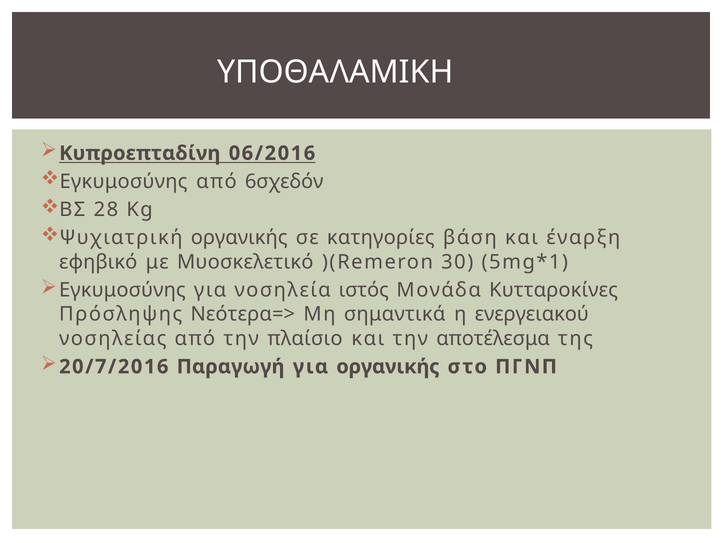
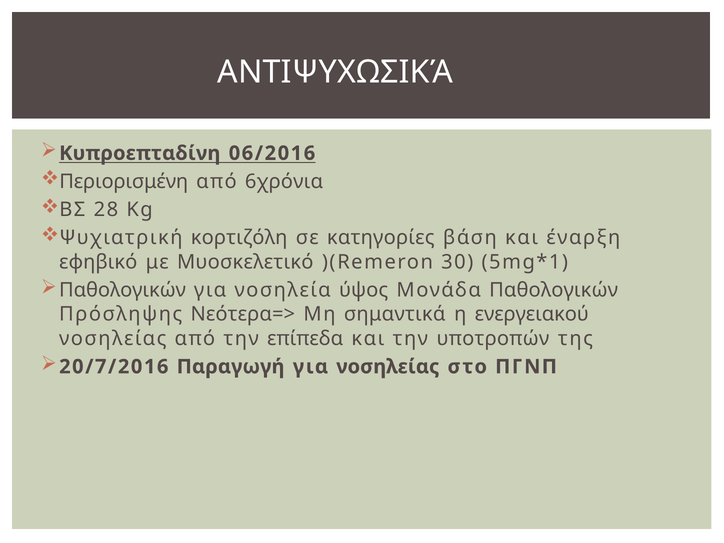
ΥΠΟΘΑΛΑΜΙΚΗ: ΥΠΟΘΑΛΑΜΙΚΗ -> ΑΝΤΙΨΥΧΩΣΙΚΆ (335, 72)
Εγκυμοσύνης: Εγκυμοσύνης -> Περιορισμένη (124, 181)
6σχεδόν: 6σχεδόν -> 6χρόνια (284, 181)
Ψυχιατρική οργανικής: οργανικής -> κορτιζόλη (239, 238)
Εγκυμοσύνης: Εγκυμοσύνης -> Παθολογικών (123, 290)
ιστός: ιστός -> ύψος (364, 290)
Μονάδα Κυτταροκίνες: Κυτταροκίνες -> Παθολογικών (554, 290)
πλαίσιο: πλαίσιο -> επίπεδα (305, 339)
αποτέλεσμα: αποτέλεσμα -> υποτροπών (493, 339)
για οργανικής: οργανικής -> νοσηλείας (388, 367)
